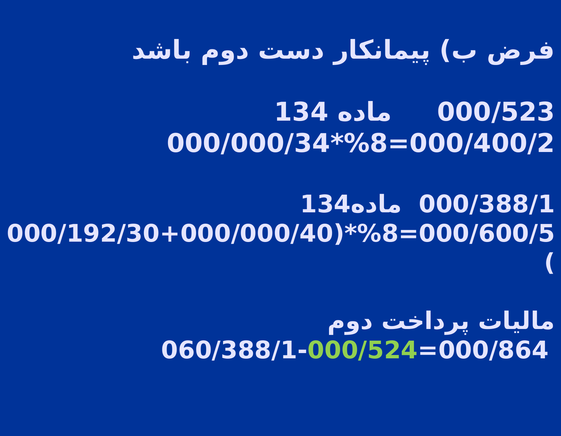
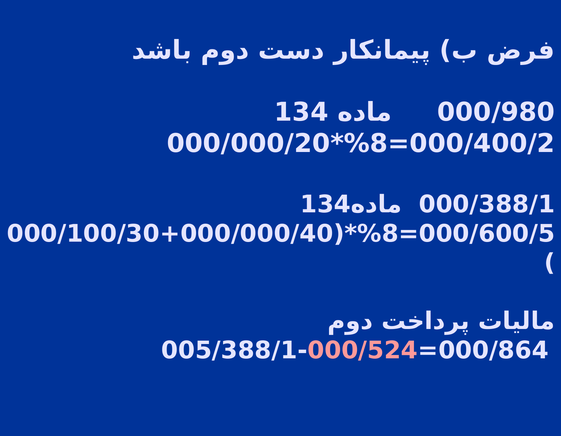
000/523: 000/523 -> 000/980 (496, 113)
000/000/34: 000/000/34 -> 000/000/20 (248, 144)
000/192/30: 000/192/30 -> 000/100/30 (83, 234)
060/388/1: 060/388/1 -> 005/388/1 (229, 351)
000/524 colour: light green -> pink (363, 351)
